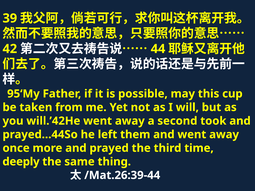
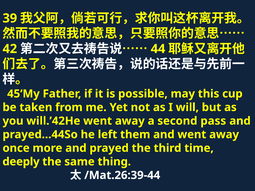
95‘My: 95‘My -> 45‘My (23, 94)
took: took -> pass (213, 121)
